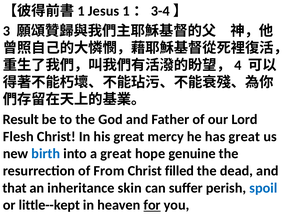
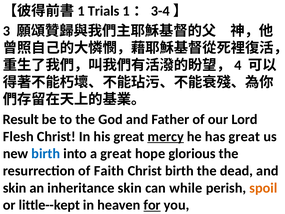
Jesus: Jesus -> Trials (104, 11)
mercy underline: none -> present (166, 136)
genuine: genuine -> glorious (192, 153)
From: From -> Faith (109, 171)
Christ filled: filled -> birth (179, 171)
that: that -> skin (15, 188)
suffer: suffer -> while (186, 188)
spoil colour: blue -> orange (263, 188)
